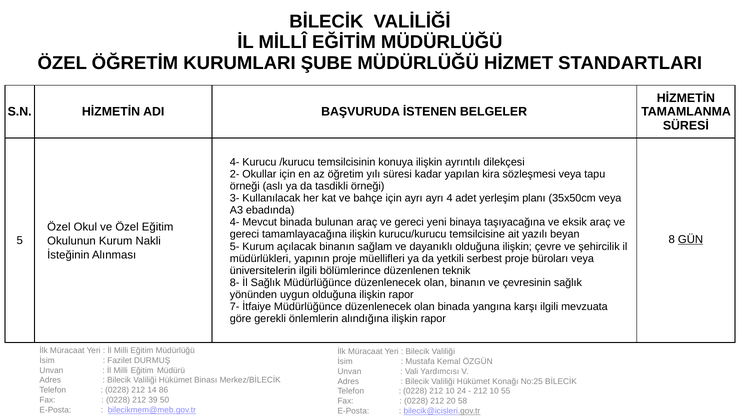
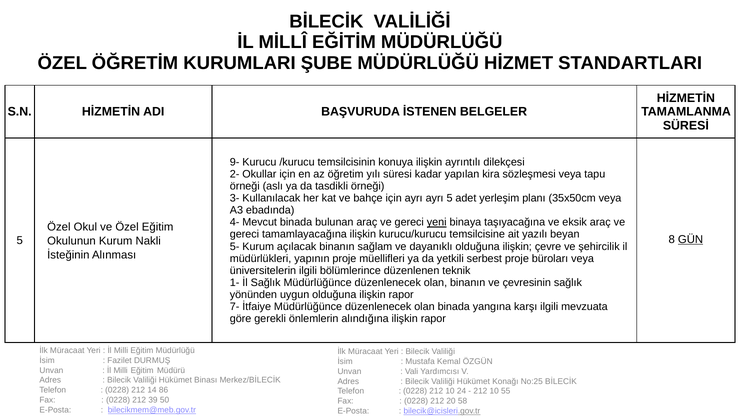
4-: 4- -> 9- (235, 162)
ayrı 4: 4 -> 5 (450, 198)
yeni underline: none -> present (437, 222)
8-: 8- -> 1- (235, 282)
